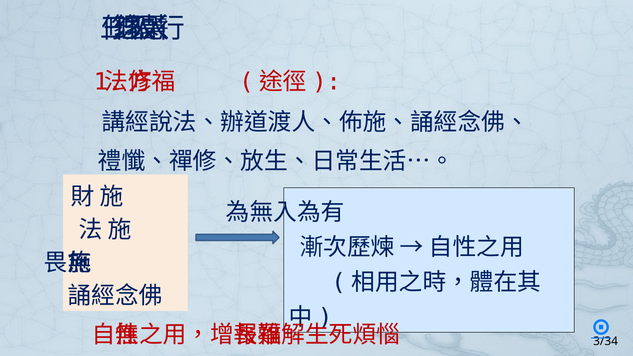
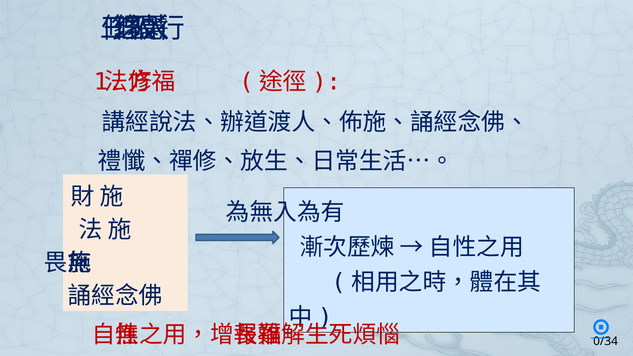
3/34: 3/34 -> 0/34 (606, 341)
